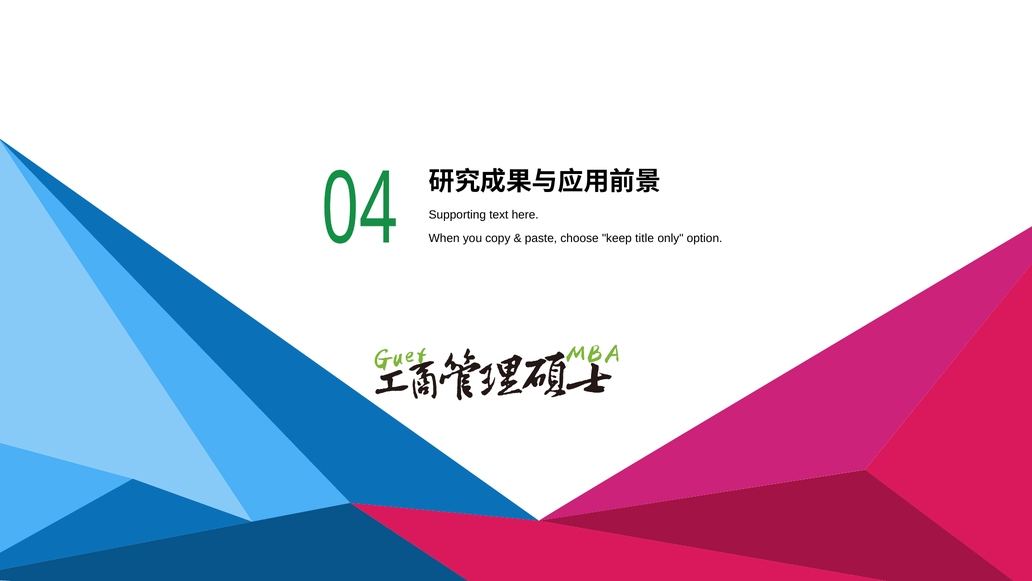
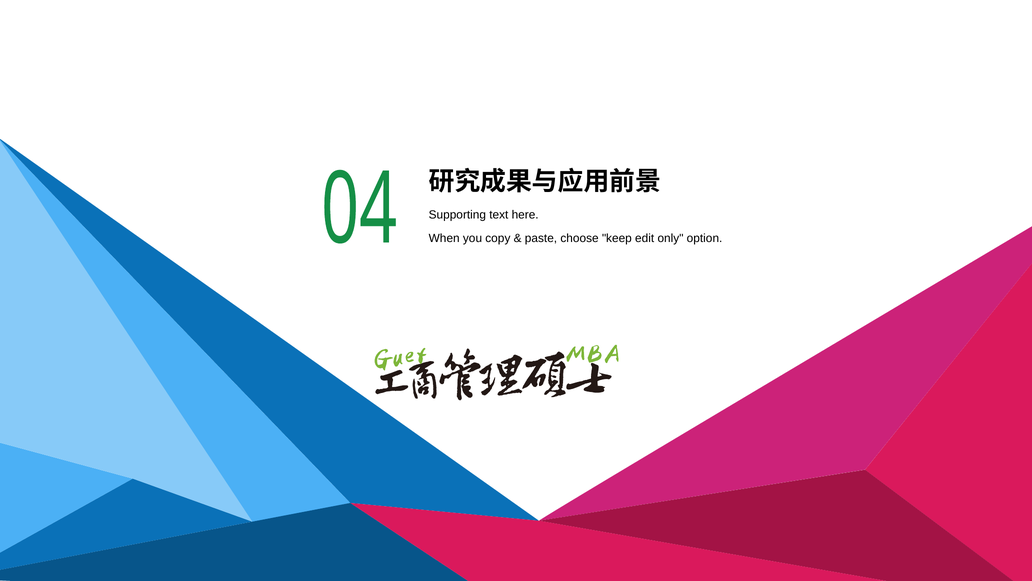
title: title -> edit (645, 238)
